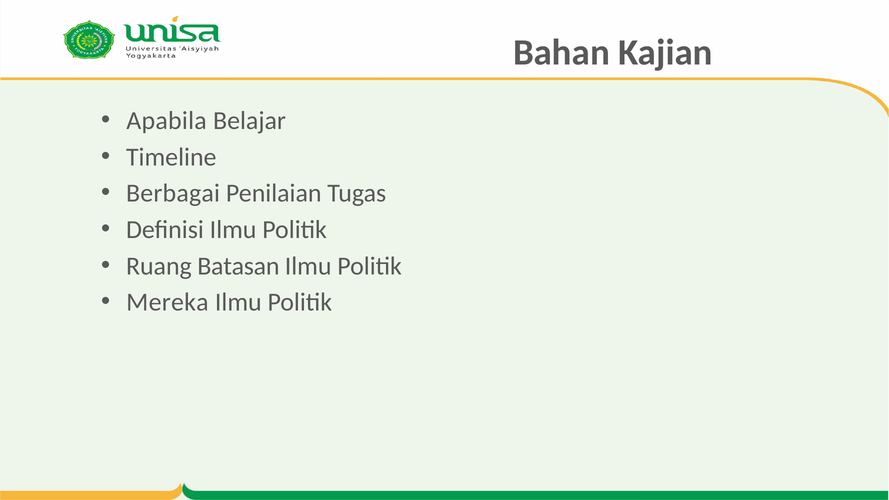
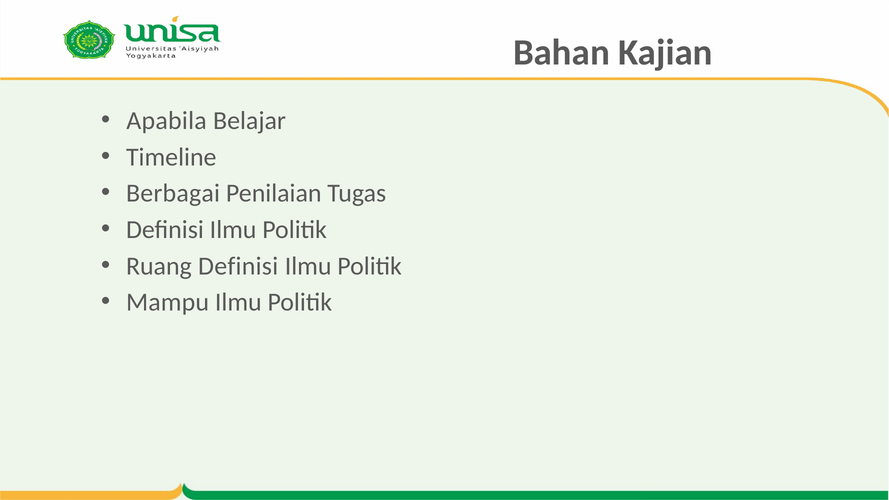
Ruang Batasan: Batasan -> Definisi (238, 266)
Mereka: Mereka -> Mampu (168, 302)
